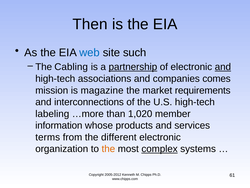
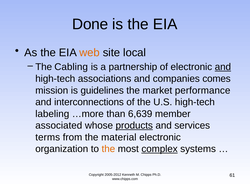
Then: Then -> Done (90, 24)
web colour: blue -> orange (90, 52)
such: such -> local (135, 52)
partnership underline: present -> none (133, 67)
magazine: magazine -> guidelines (102, 90)
requirements: requirements -> performance (203, 90)
1,020: 1,020 -> 6,639 (140, 113)
information: information -> associated (59, 125)
products underline: none -> present (134, 125)
different: different -> material (119, 137)
